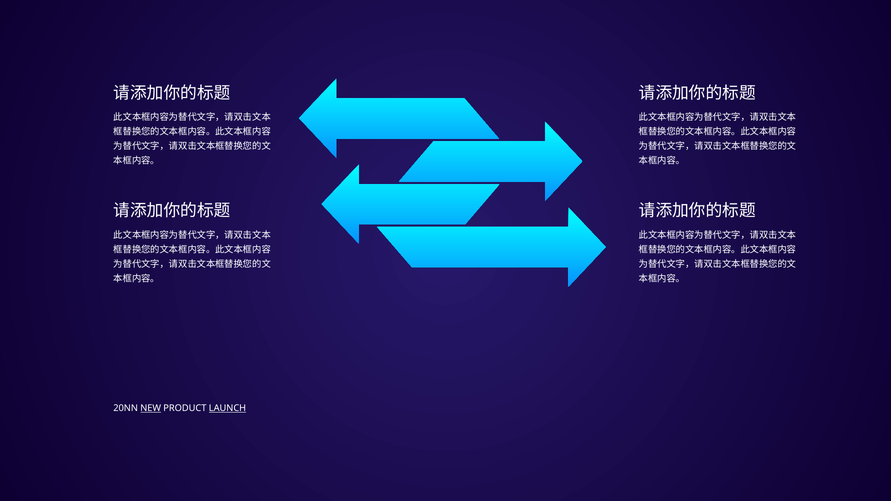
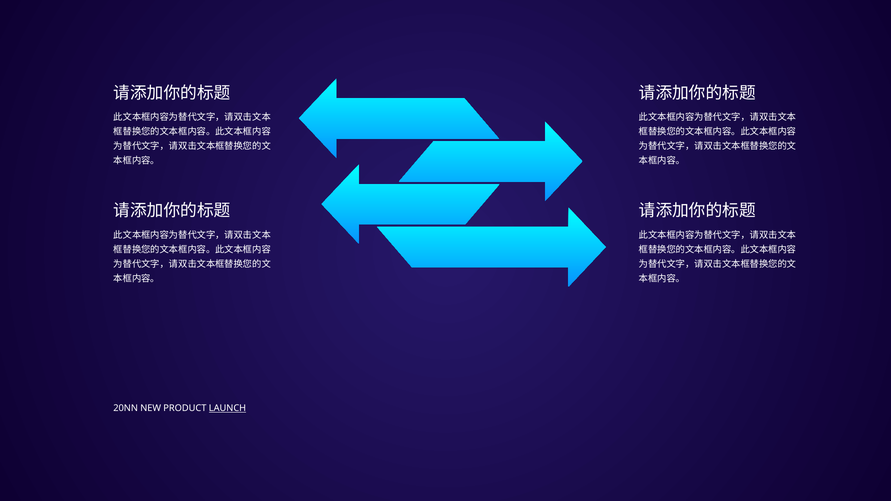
NEW underline: present -> none (151, 408)
